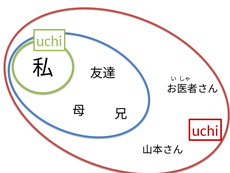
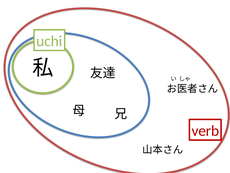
uchi: uchi -> verb (205, 130)
